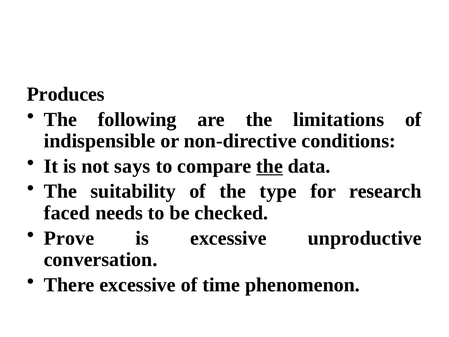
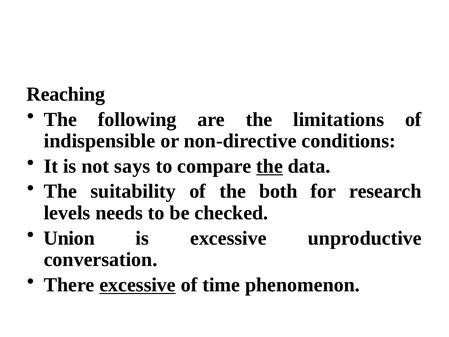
Produces: Produces -> Reaching (66, 94)
type: type -> both (278, 191)
faced: faced -> levels (67, 213)
Prove: Prove -> Union (69, 238)
excessive underline: none -> present (138, 285)
